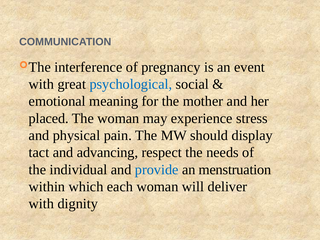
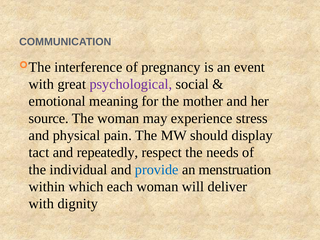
psychological colour: blue -> purple (131, 84)
placed: placed -> source (49, 118)
advancing: advancing -> repeatedly (108, 153)
